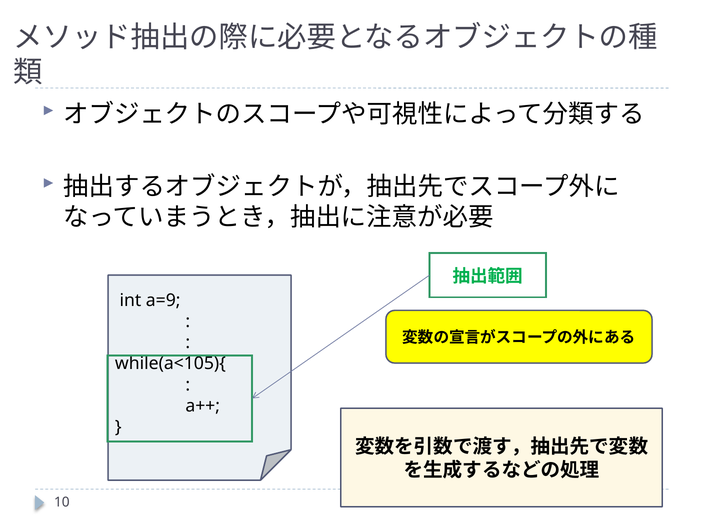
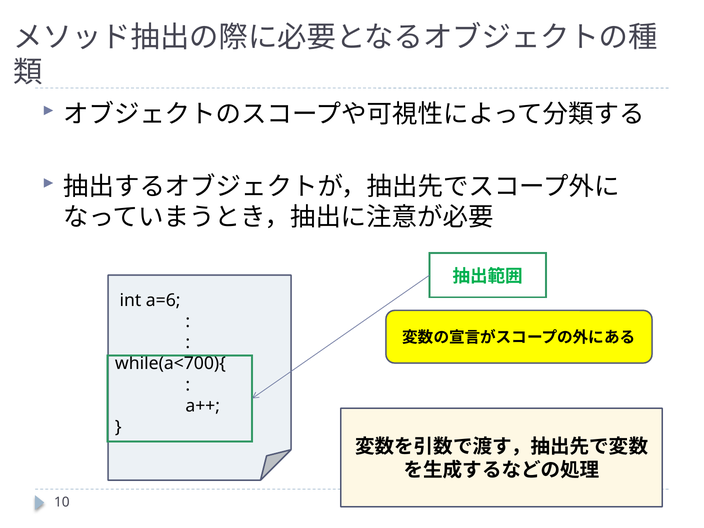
a=9: a=9 -> a=6 (163, 300)
while(a<105){: while(a<105){ -> while(a<700){ (170, 364)
